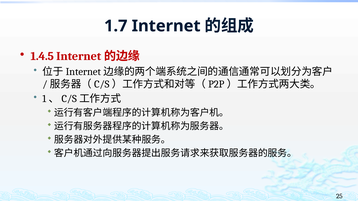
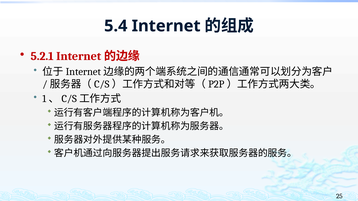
1.7: 1.7 -> 5.4 (116, 26)
1.4.5: 1.4.5 -> 5.2.1 (42, 56)
